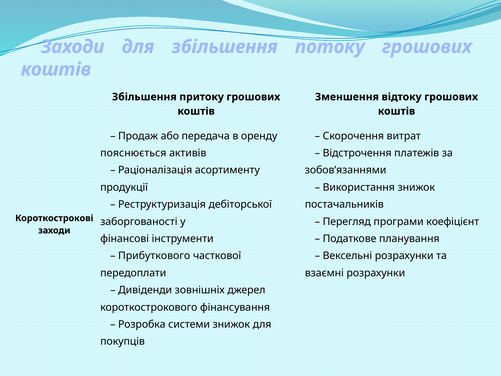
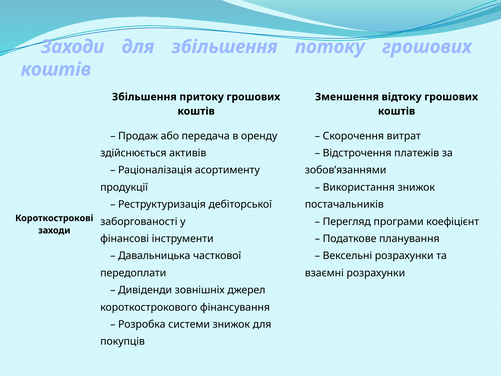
пояснюється: пояснюється -> здійснюється (133, 153)
Прибуткового: Прибуткового -> Давальницька (154, 256)
